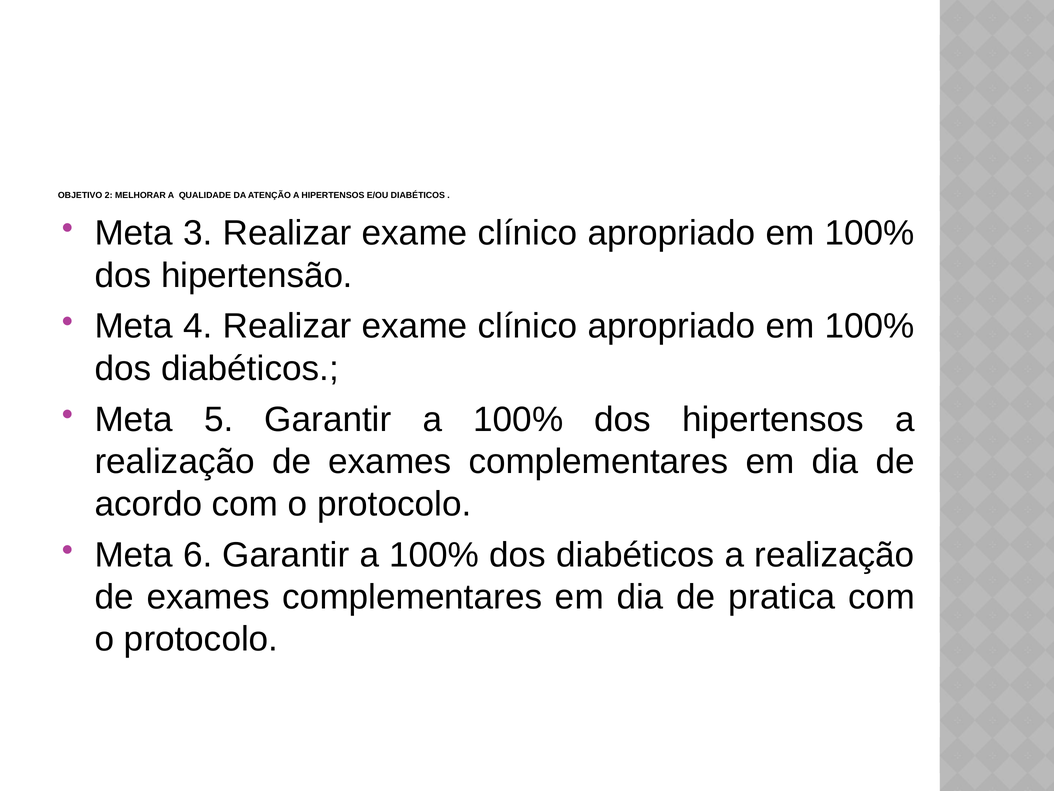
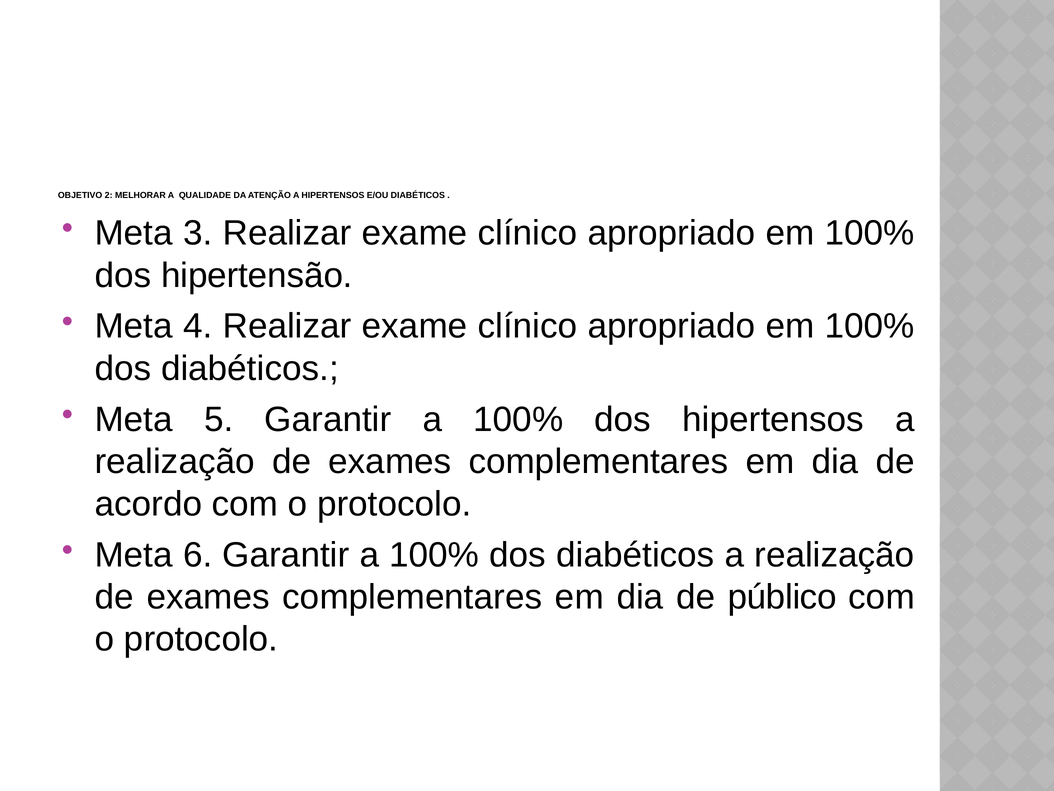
pratica: pratica -> público (782, 597)
